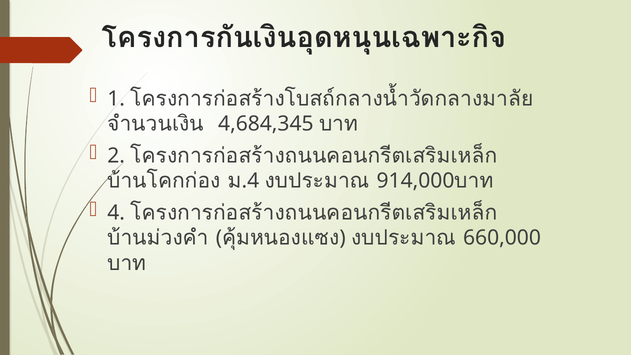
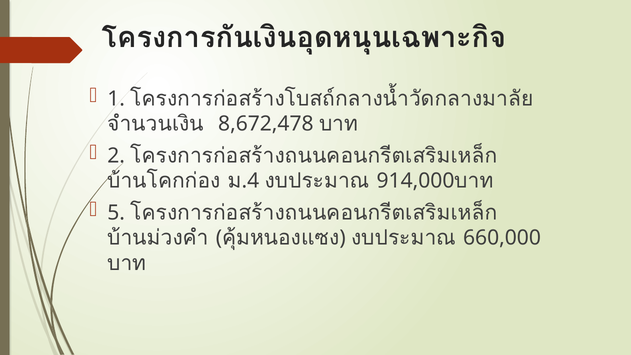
4,684,345: 4,684,345 -> 8,672,478 (266, 124)
4: 4 -> 5 (116, 213)
